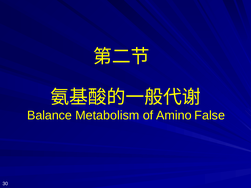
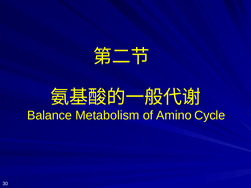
False: False -> Cycle (210, 116)
